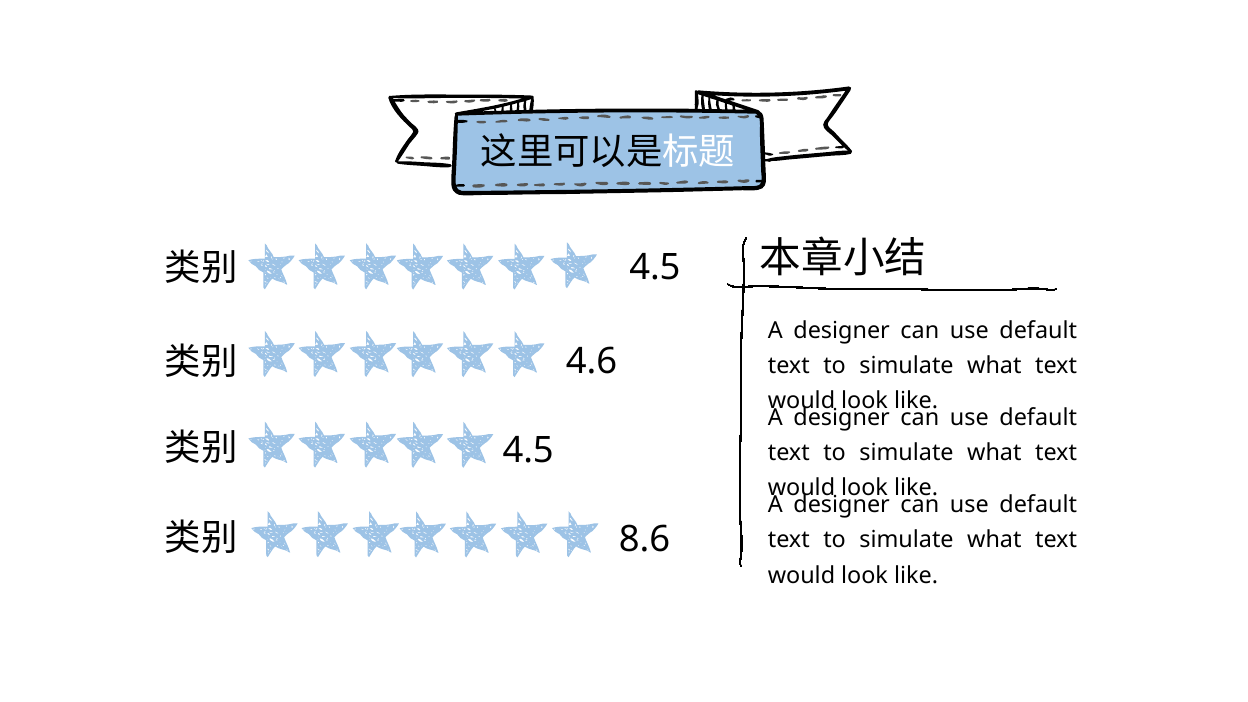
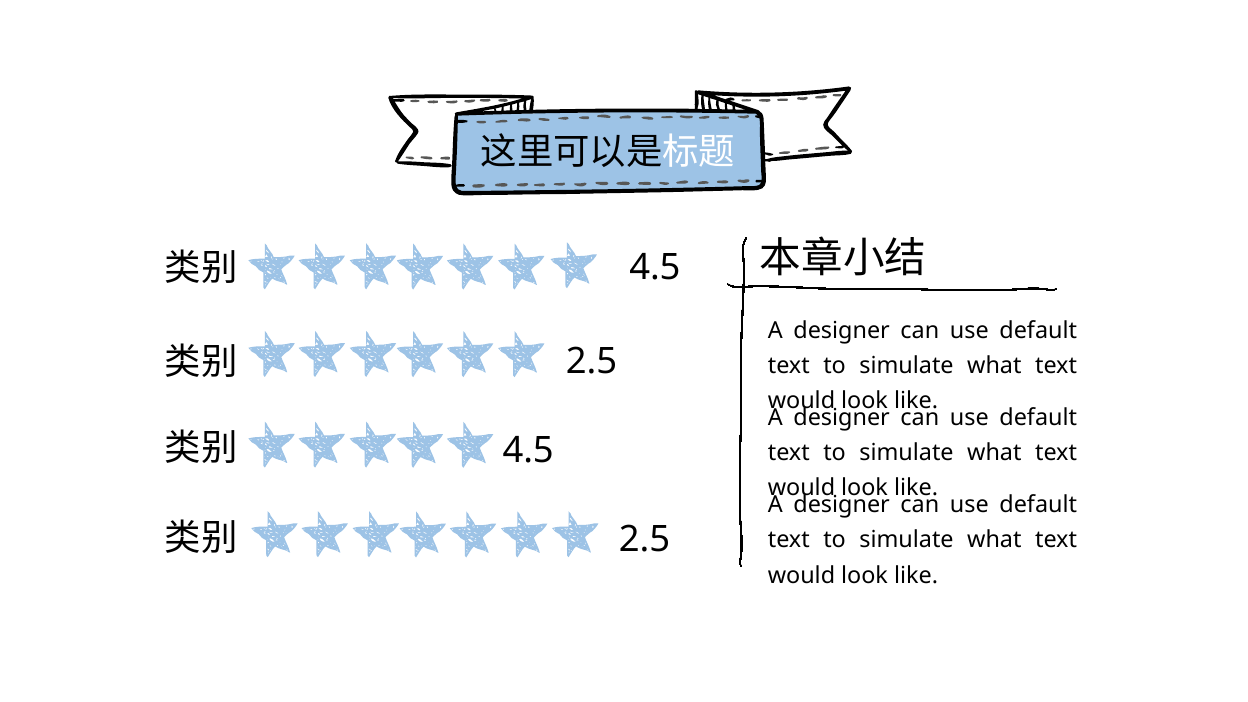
4.6: 4.6 -> 2.5 (592, 361)
8.6: 8.6 -> 2.5 (645, 540)
